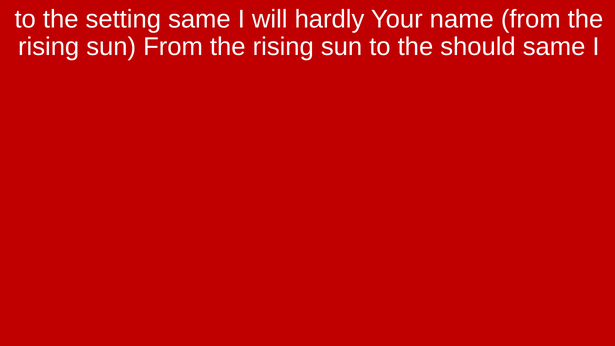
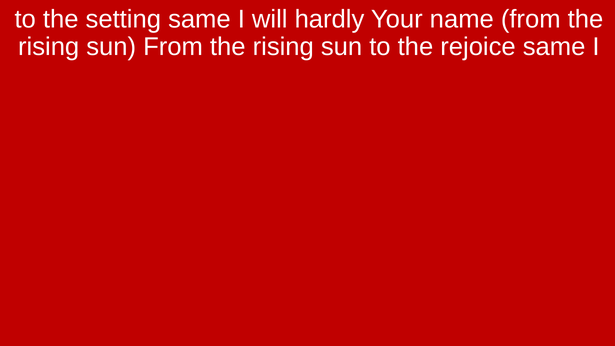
should: should -> rejoice (478, 47)
